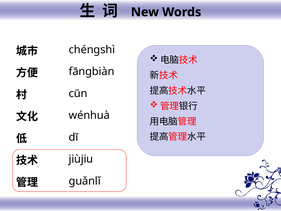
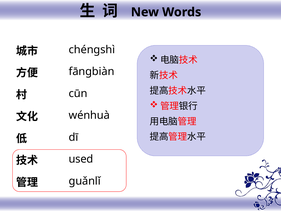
jiùjiu: jiùjiu -> used (81, 159)
